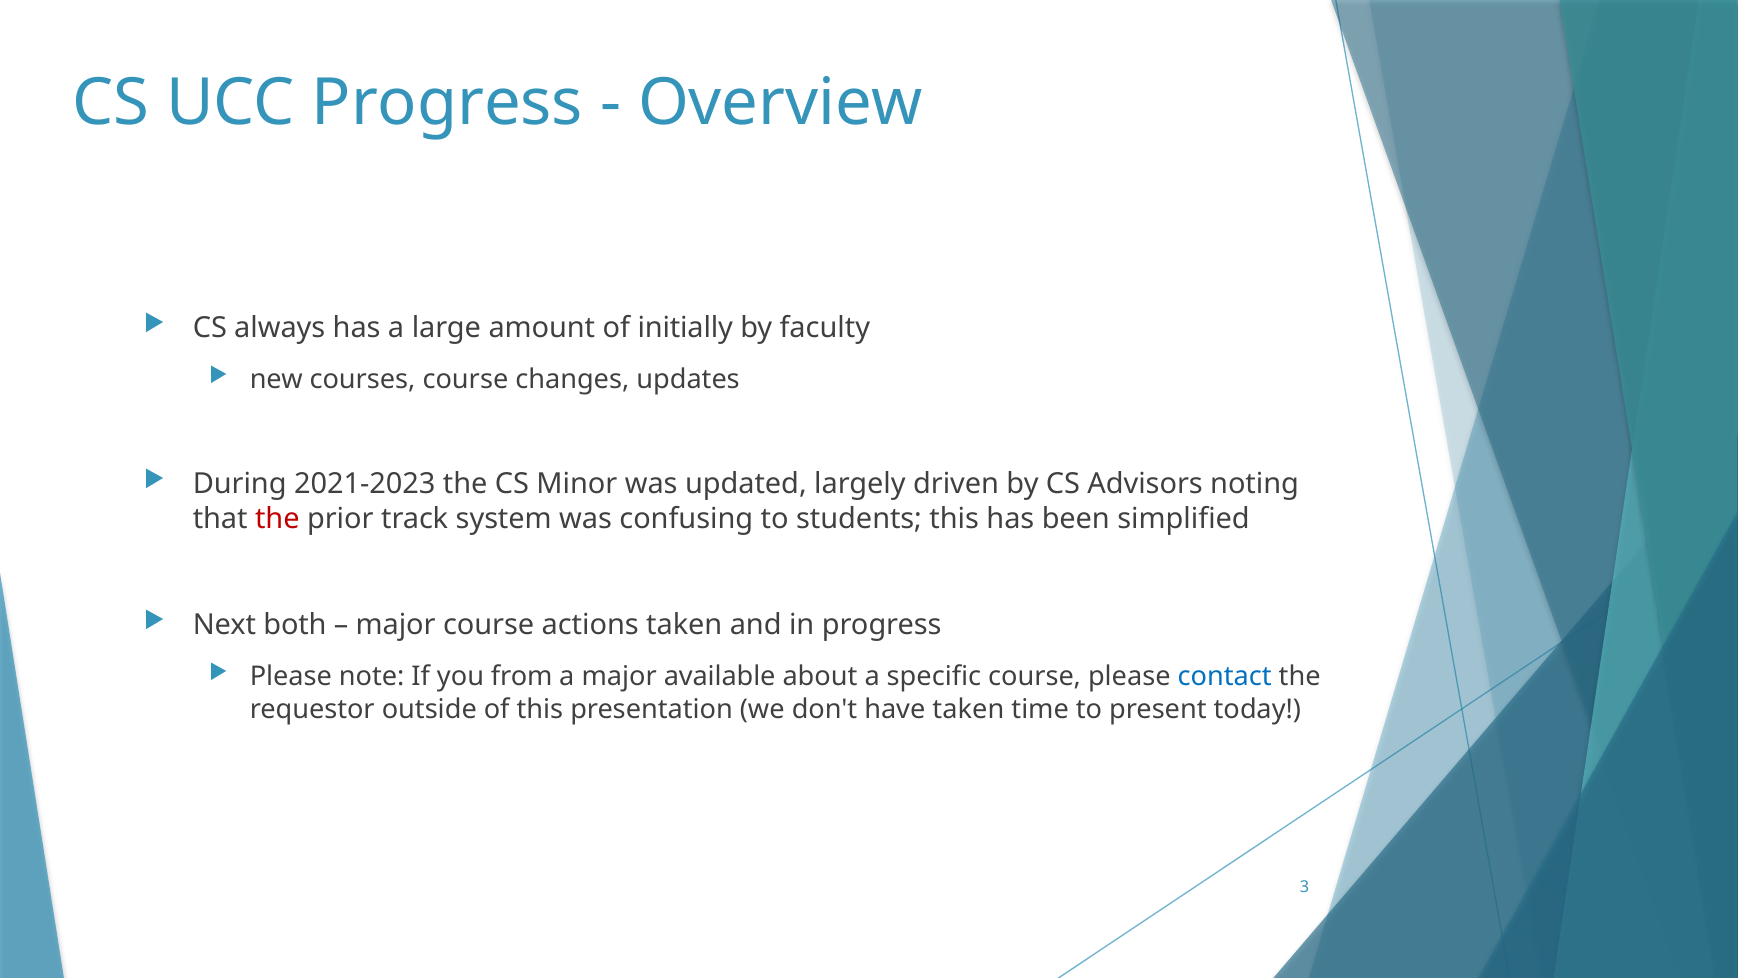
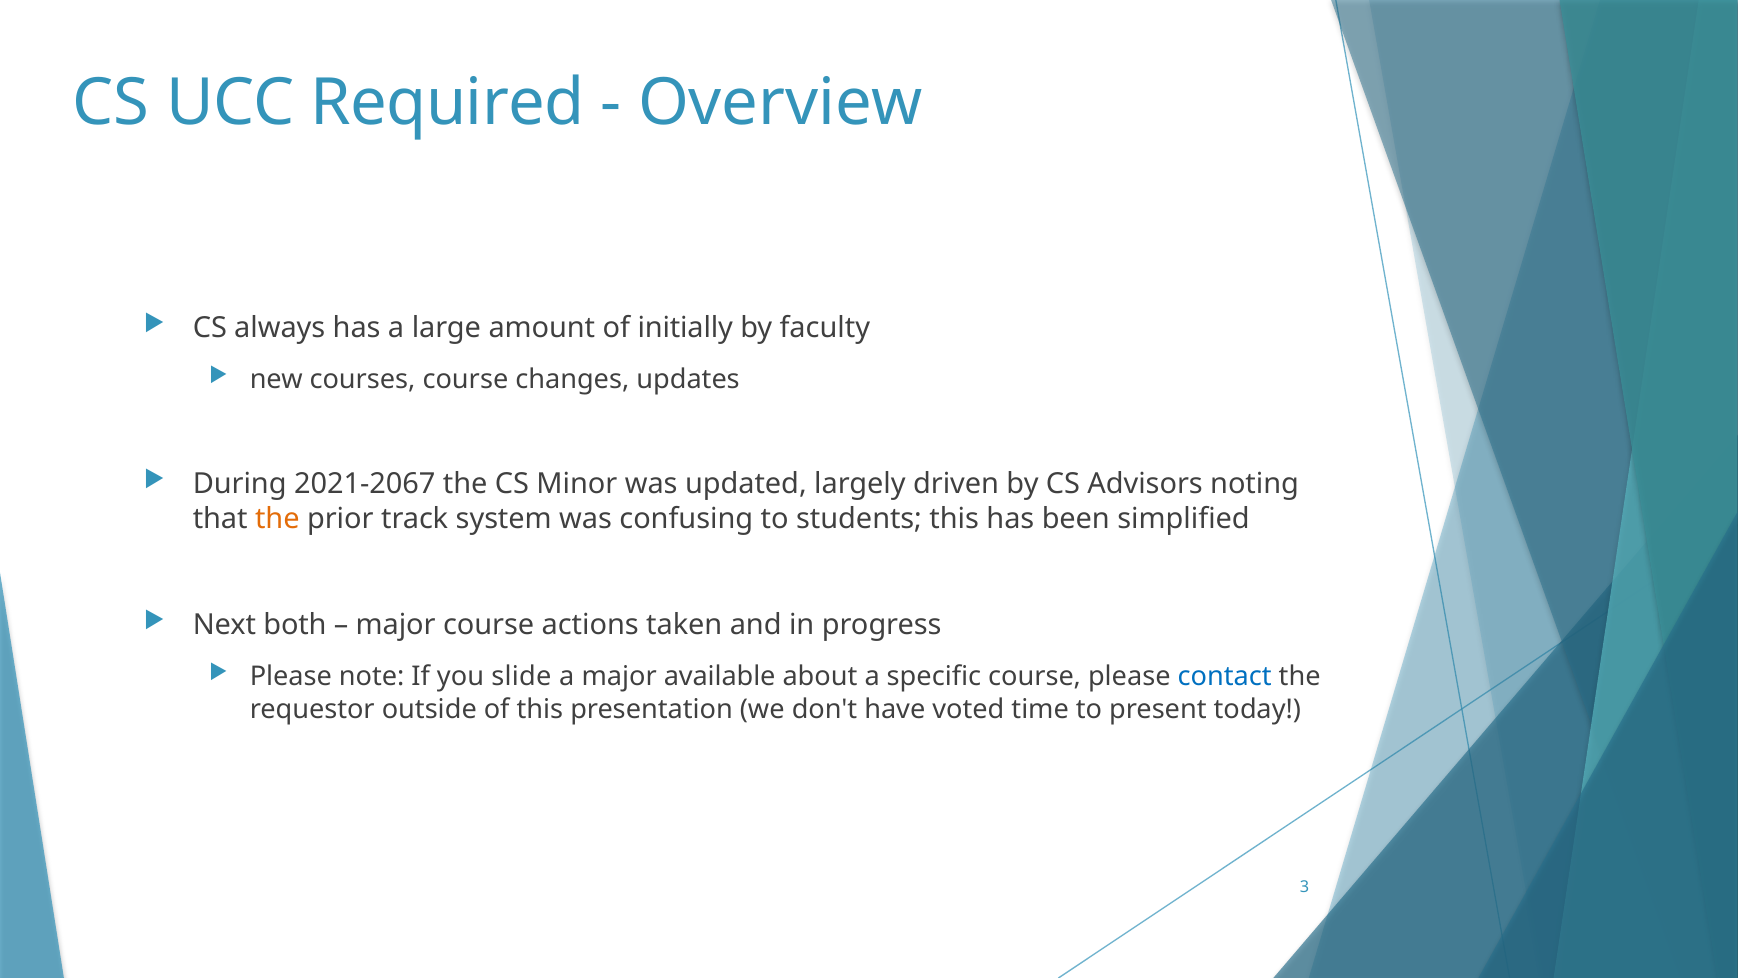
UCC Progress: Progress -> Required (448, 103)
2021-2023: 2021-2023 -> 2021-2067 (365, 484)
the colour: red -> orange (277, 519)
from: from -> slide (521, 676)
have taken: taken -> voted (968, 709)
